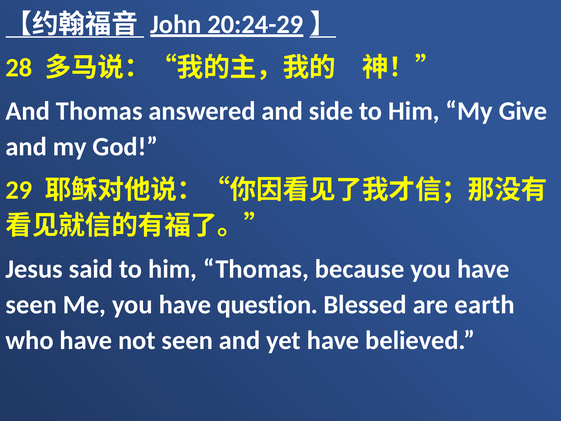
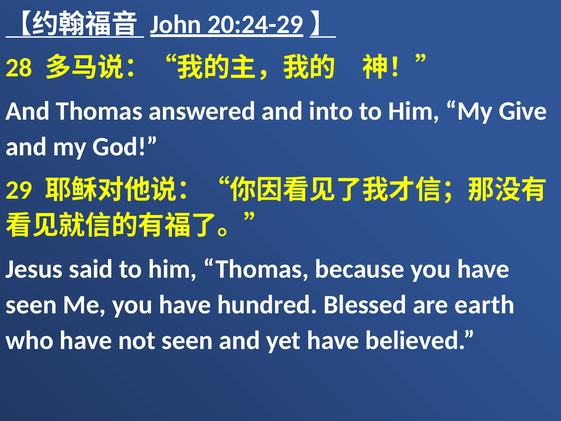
side: side -> into (331, 111)
question: question -> hundred (267, 305)
